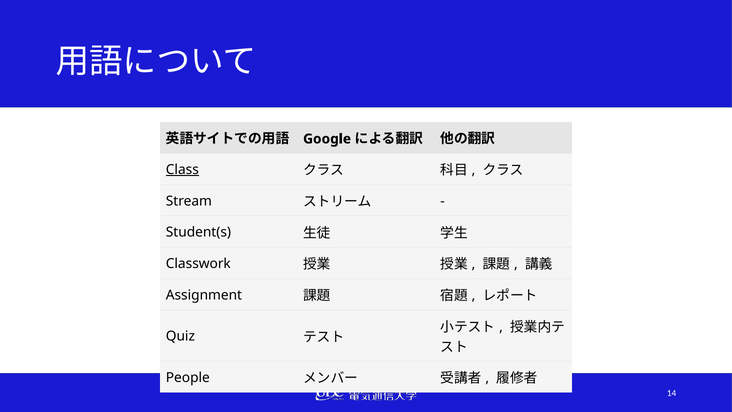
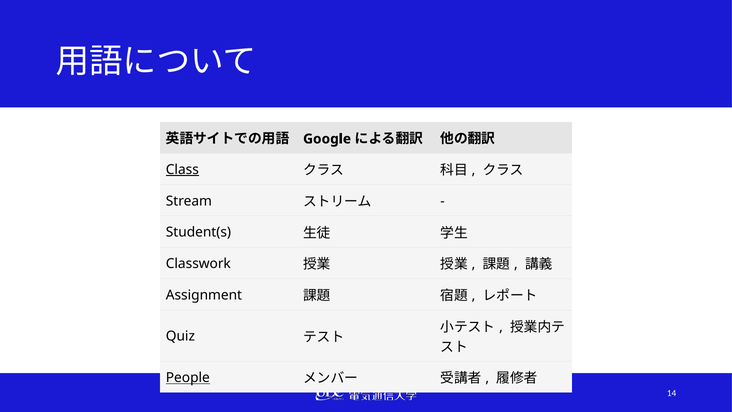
People underline: none -> present (188, 378)
